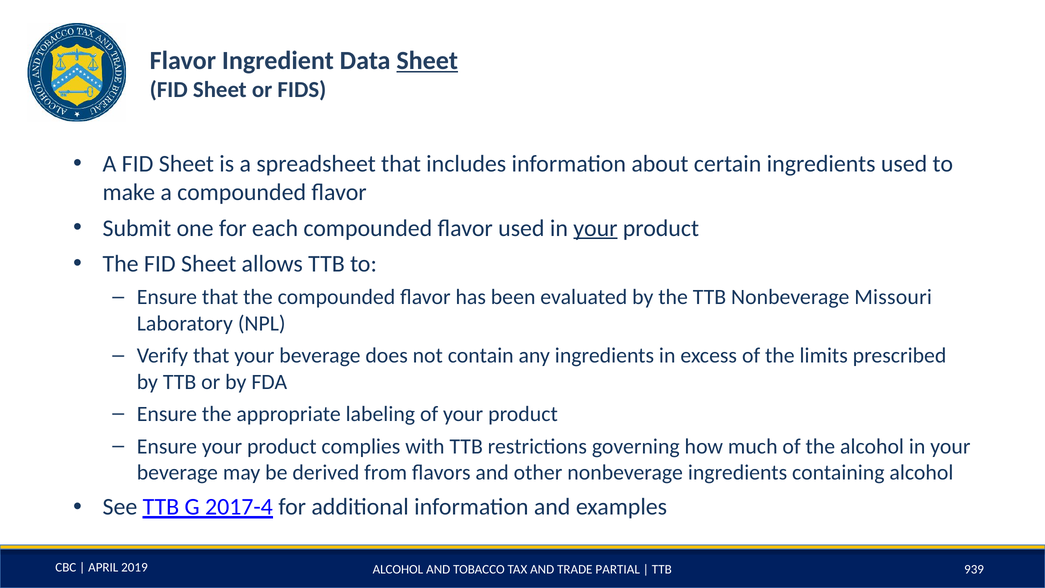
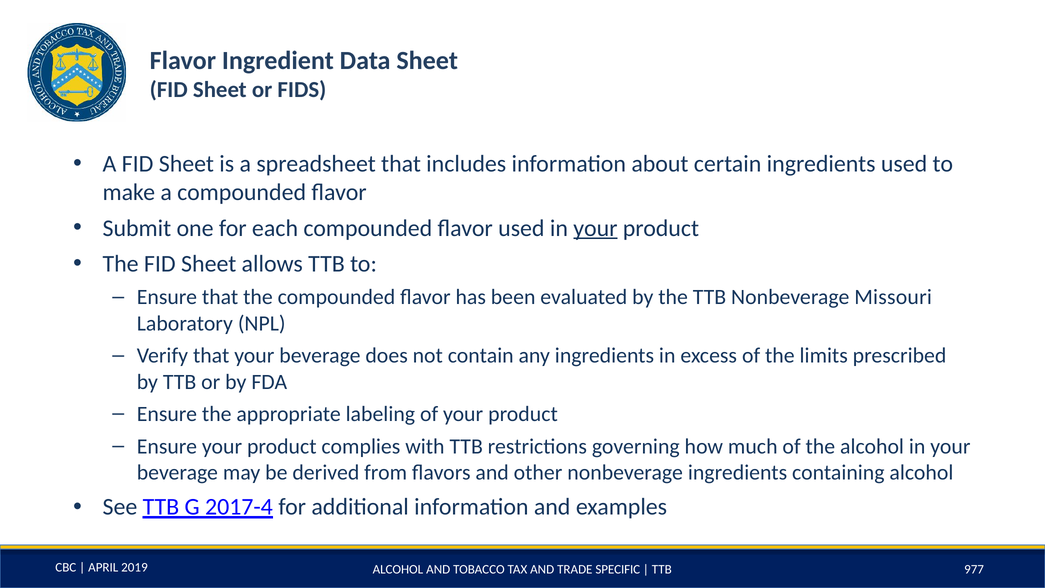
Sheet underline: present -> none (427, 61)
PARTIAL: PARTIAL -> SPECIFIC (618, 569)
939: 939 -> 977 (974, 569)
